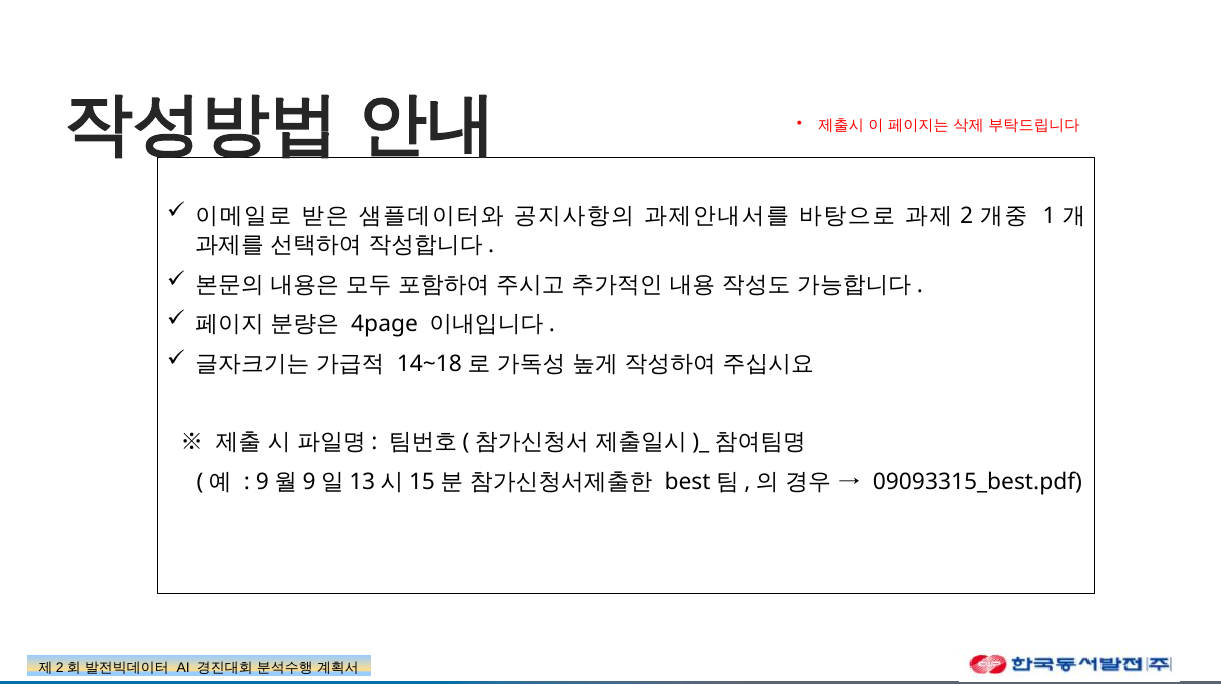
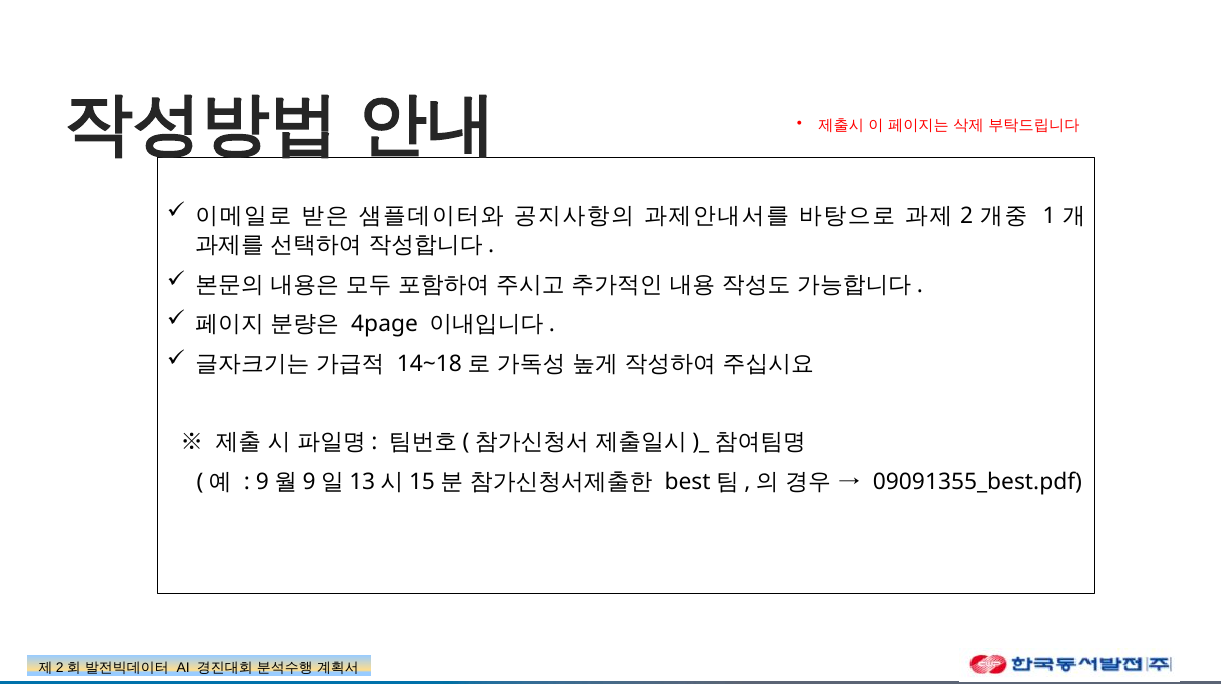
09093315_best.pdf: 09093315_best.pdf -> 09091355_best.pdf (977, 482)
